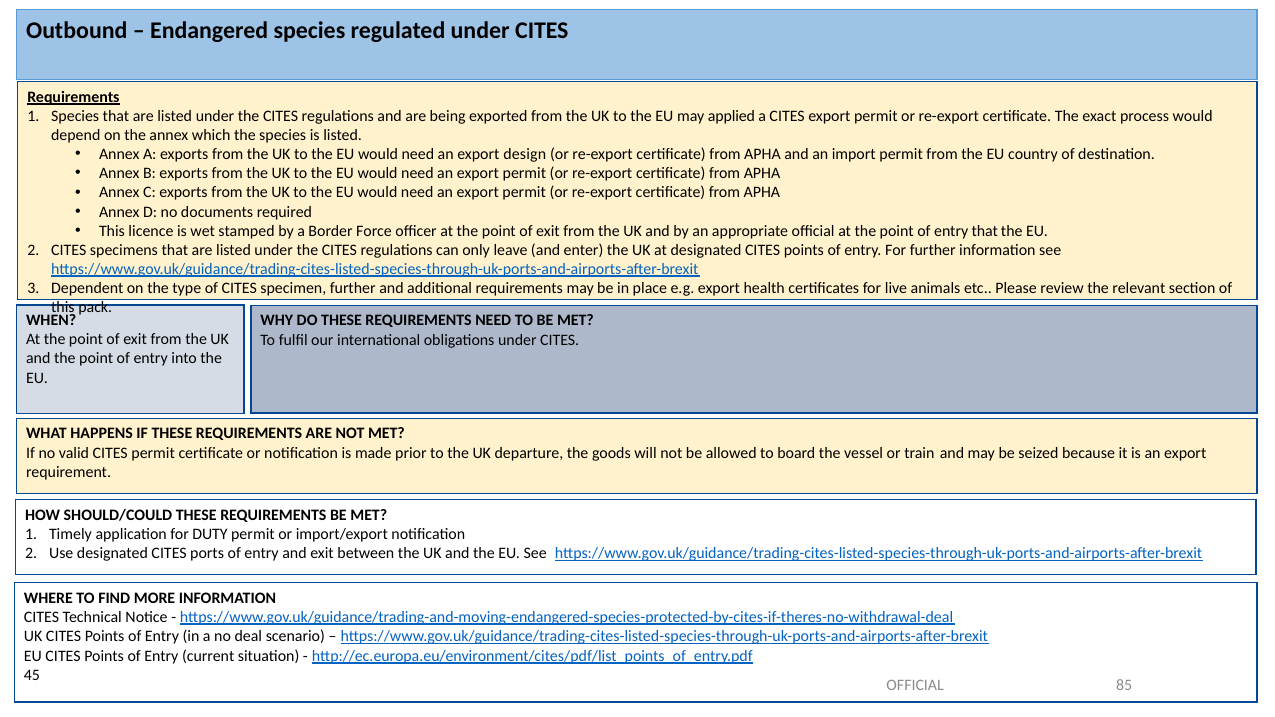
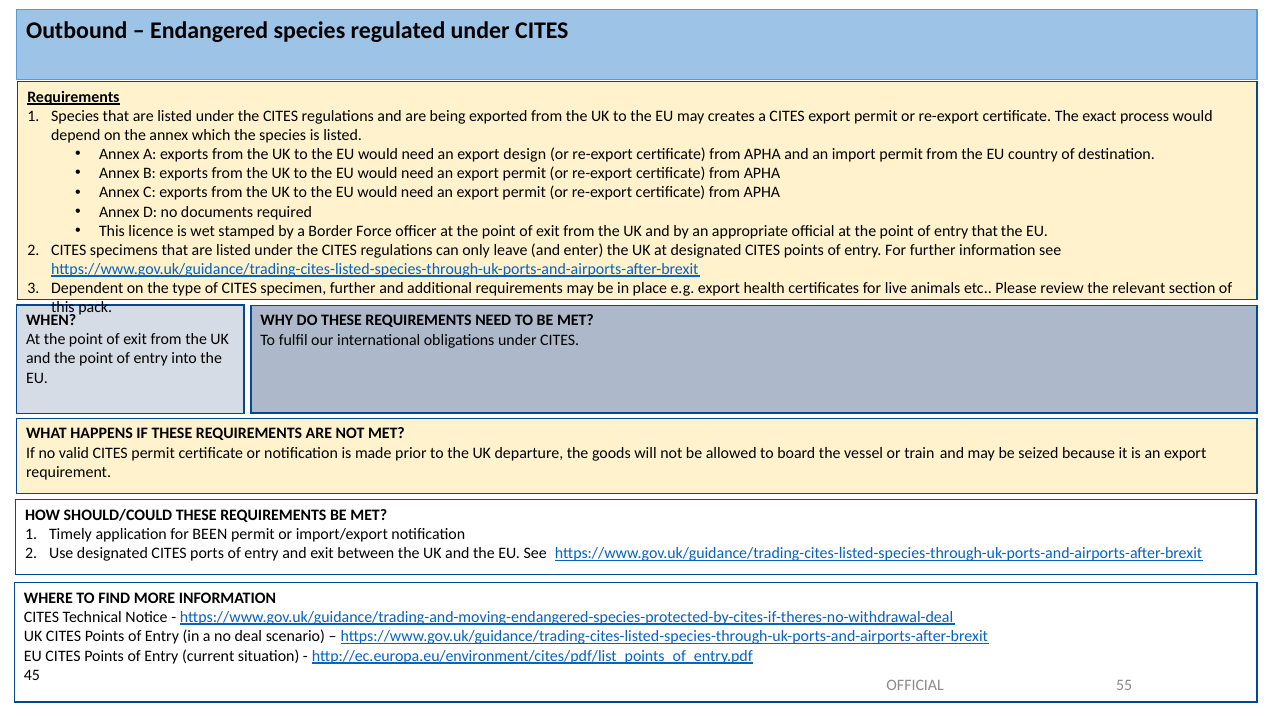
applied: applied -> creates (731, 116)
DUTY: DUTY -> BEEN (210, 534)
85: 85 -> 55 (1124, 686)
